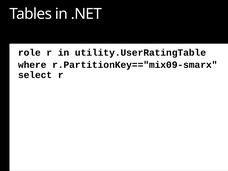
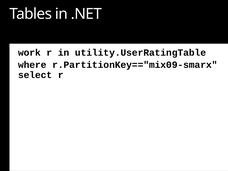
role: role -> work (29, 53)
